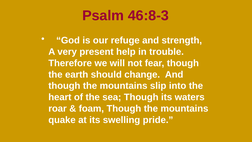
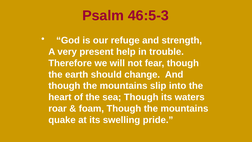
46:8-3: 46:8-3 -> 46:5-3 (148, 16)
